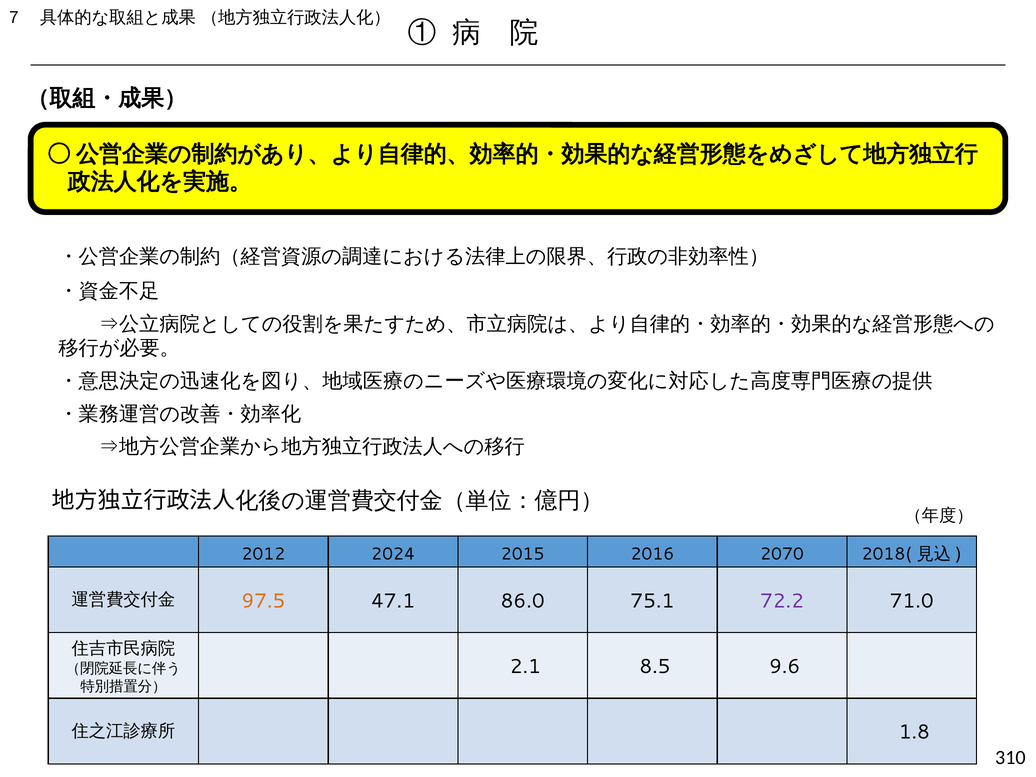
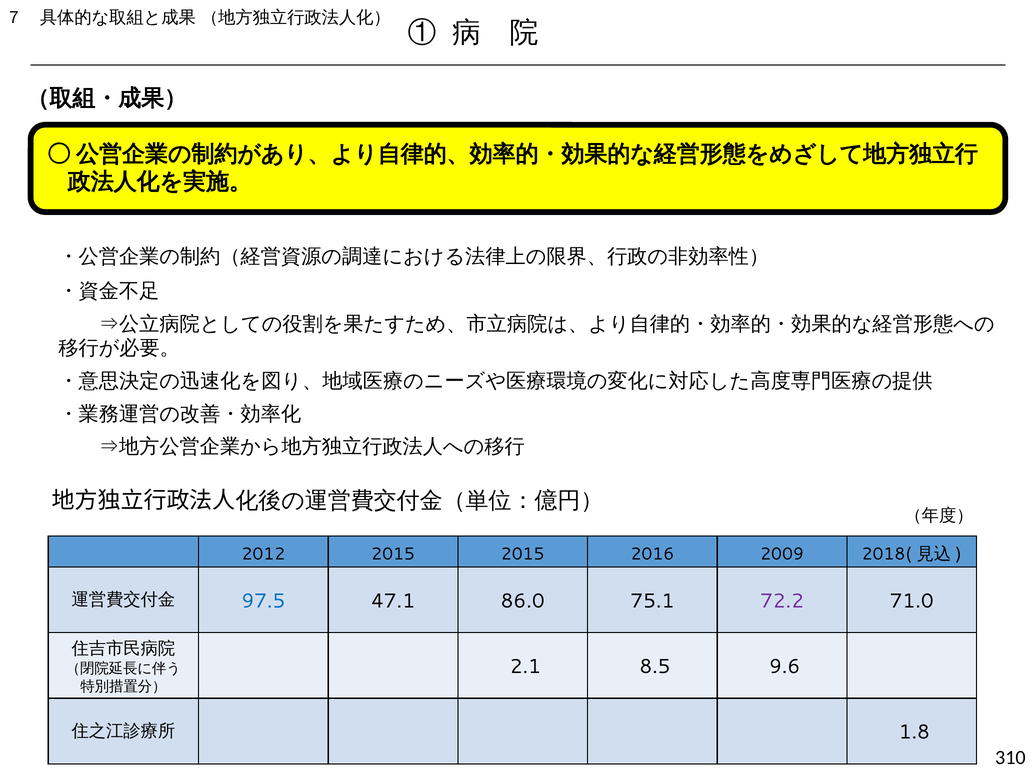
2012 2024: 2024 -> 2015 (393, 554)
2070: 2070 -> 2009 (782, 554)
97.5 colour: orange -> blue (263, 601)
